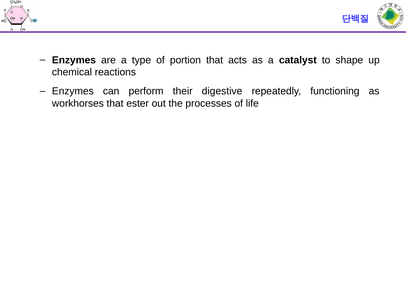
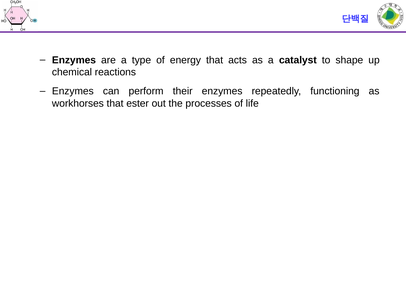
portion: portion -> energy (185, 60)
their digestive: digestive -> enzymes (222, 91)
